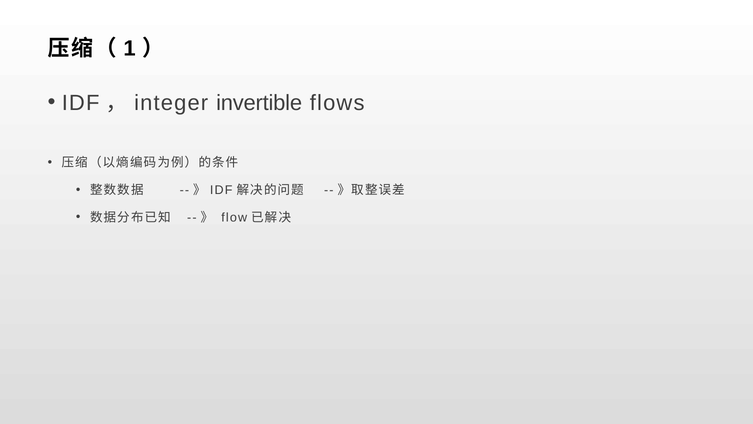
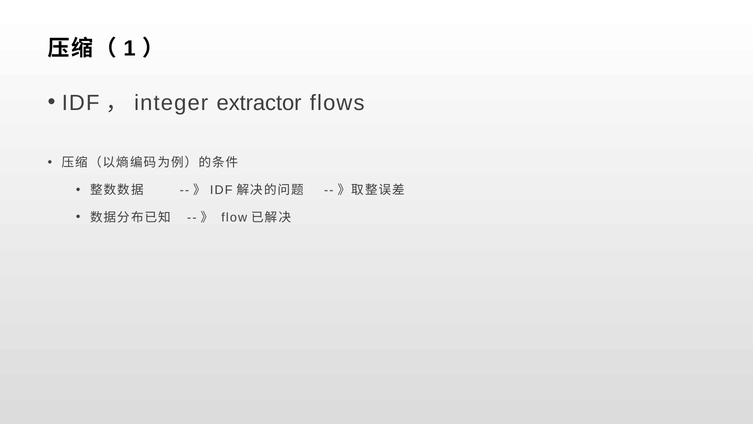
invertible: invertible -> extractor (259, 103)
